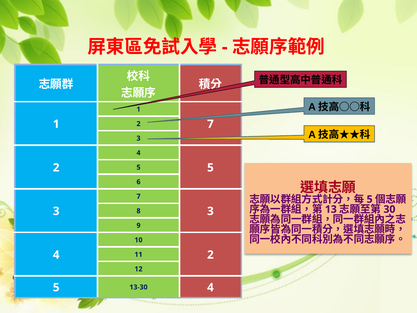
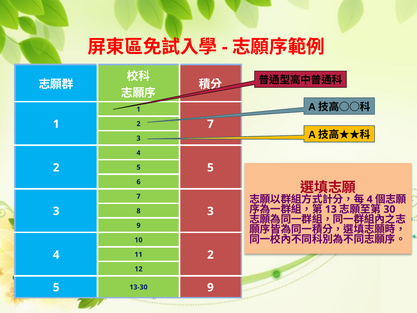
5: 5 -> 4 (370, 199)
13-30 4: 4 -> 9 (210, 287)
